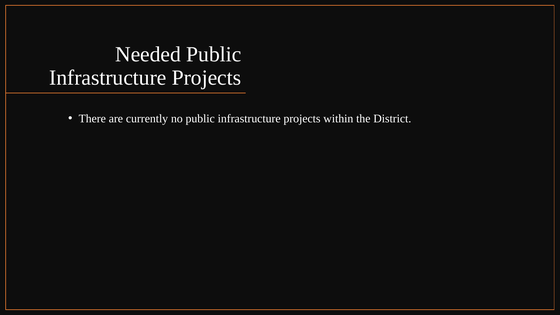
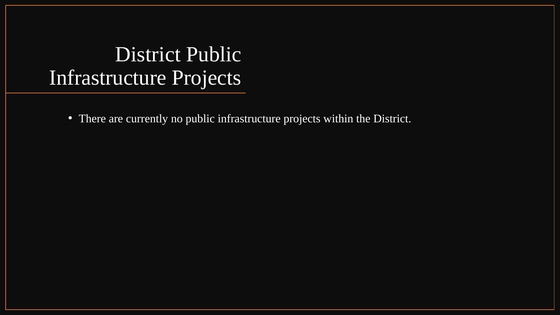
Needed: Needed -> District (148, 54)
